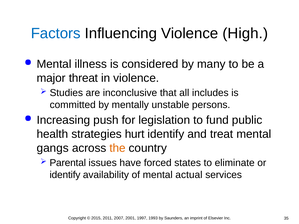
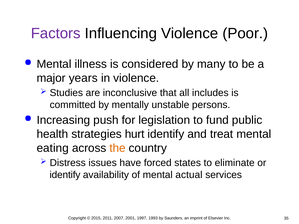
Factors colour: blue -> purple (56, 33)
High: High -> Poor (245, 33)
threat: threat -> years (83, 78)
gangs: gangs -> eating (53, 148)
Parental: Parental -> Distress (68, 163)
